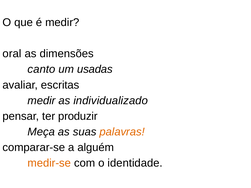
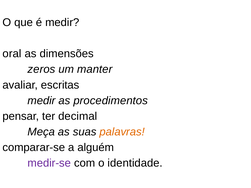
canto: canto -> zeros (41, 69)
usadas: usadas -> manter (95, 69)
individualizado: individualizado -> procedimentos (111, 101)
produzir: produzir -> decimal (78, 116)
medir-se colour: orange -> purple (49, 163)
